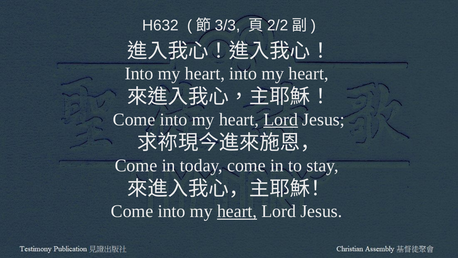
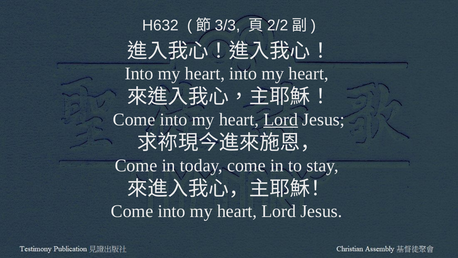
heart underline: present -> none (237, 211)
